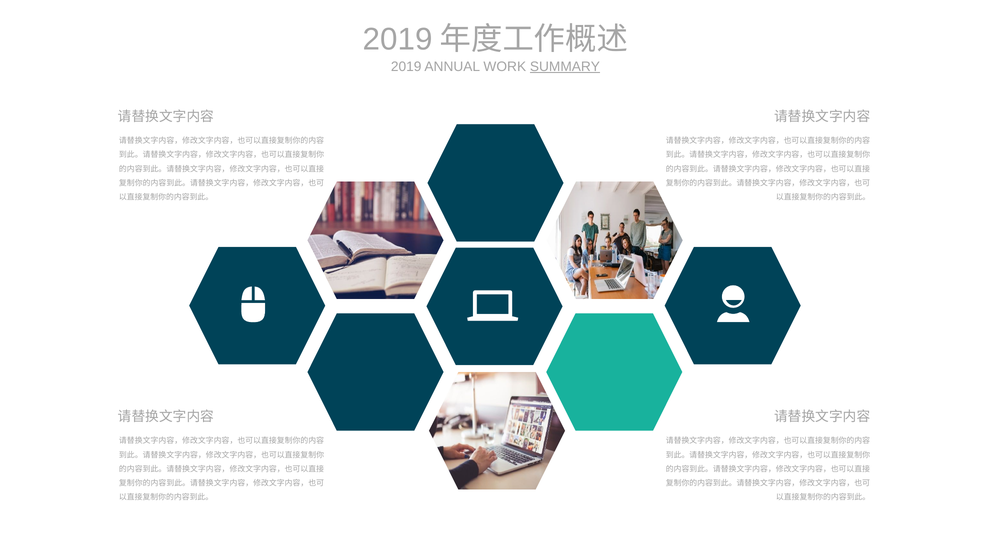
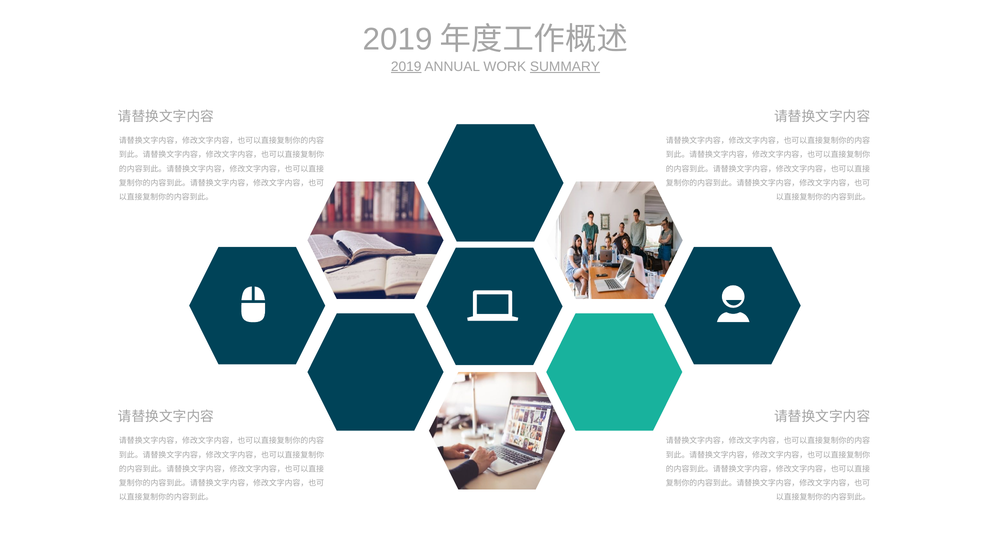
2019 underline: none -> present (406, 67)
